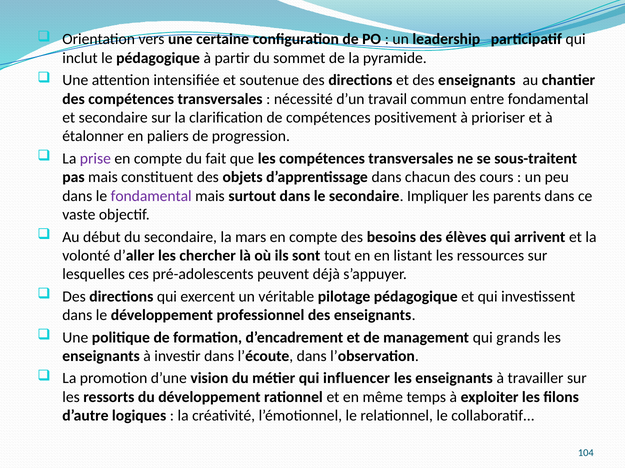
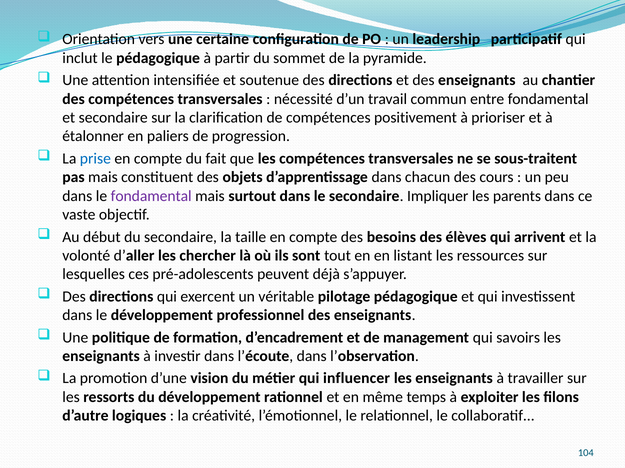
prise colour: purple -> blue (95, 159)
mars: mars -> taille (251, 237)
grands: grands -> savoirs (518, 338)
